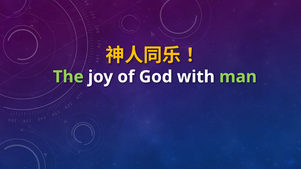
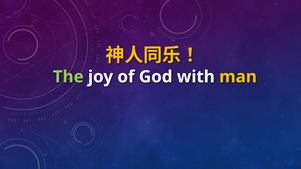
man colour: light green -> yellow (238, 77)
